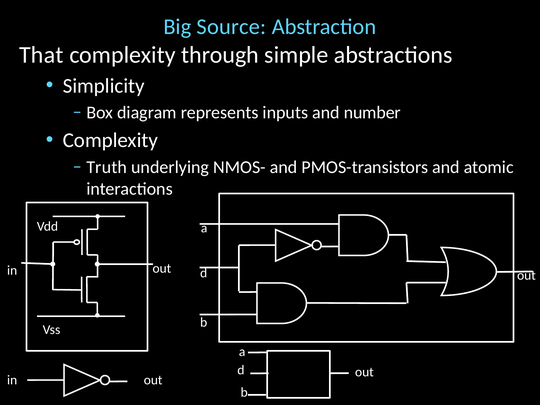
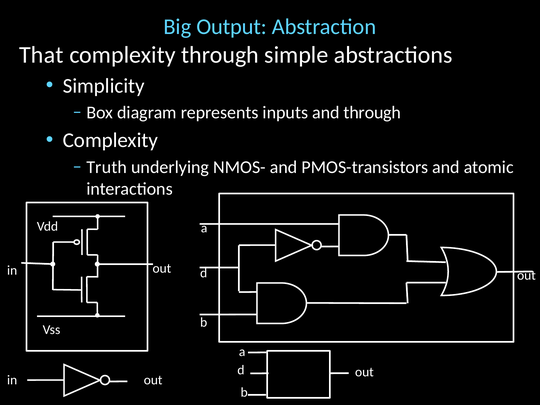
Source: Source -> Output (232, 27)
and number: number -> through (372, 113)
